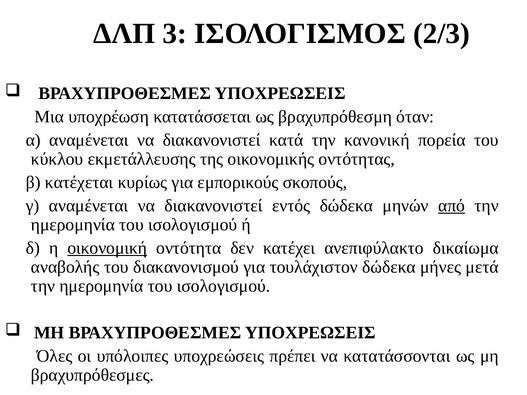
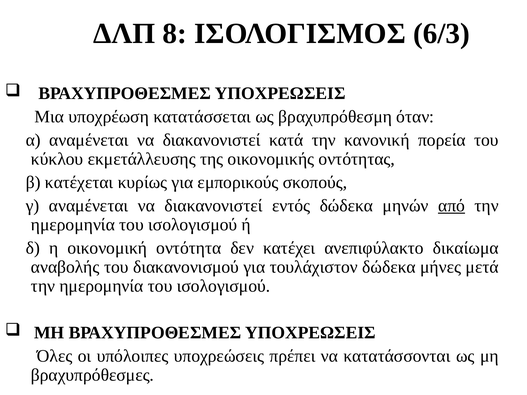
3: 3 -> 8 (175, 34)
2/3: 2/3 -> 6/3 (442, 34)
οικονομική underline: present -> none (107, 248)
